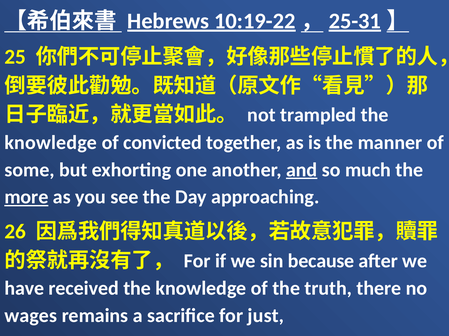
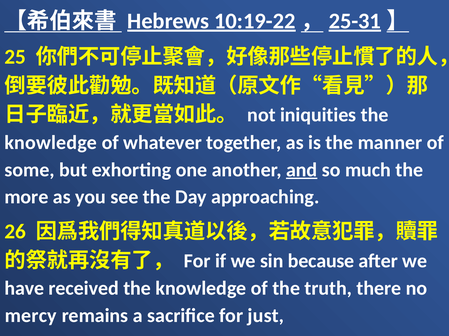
trampled: trampled -> iniquities (318, 115)
convicted: convicted -> whatever (163, 143)
more underline: present -> none (26, 197)
wages: wages -> mercy (31, 316)
